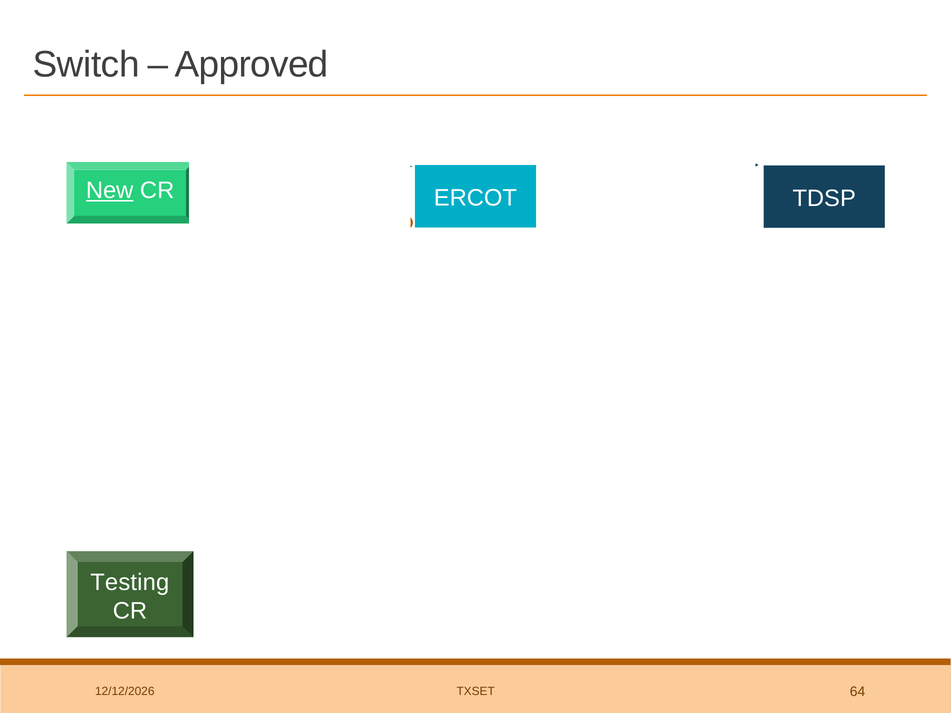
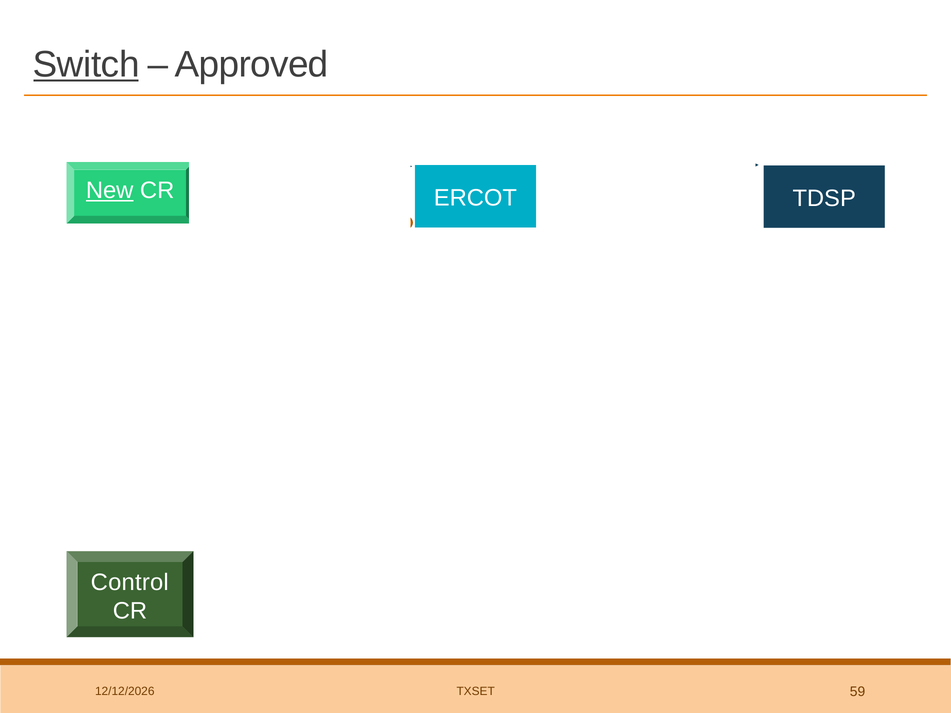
Switch underline: none -> present (86, 65)
Testing: Testing -> Control (130, 583)
64: 64 -> 59 (858, 692)
